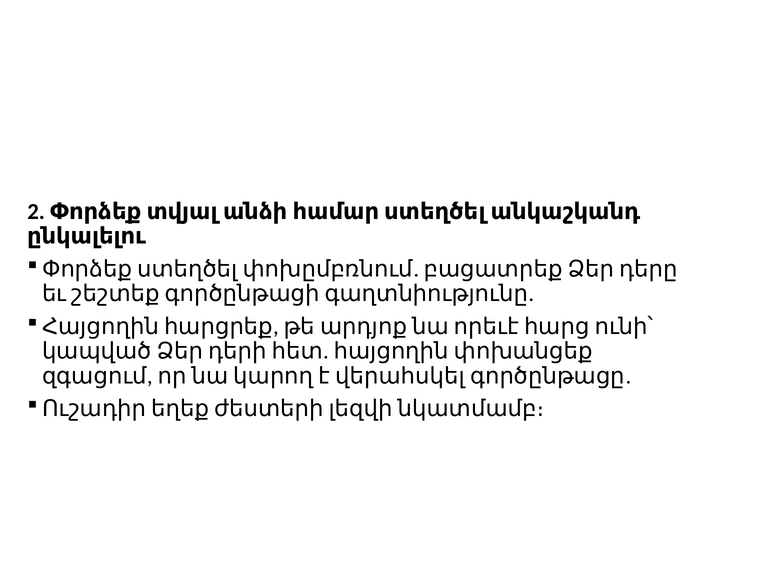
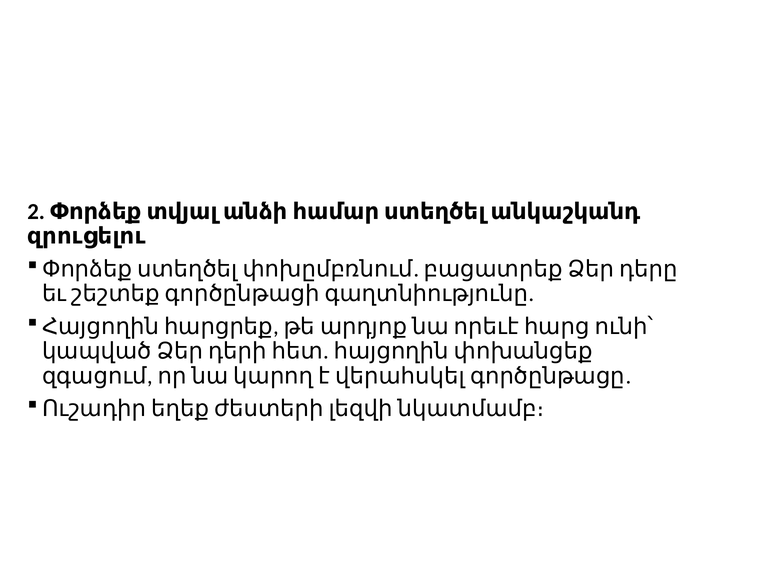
ընկալելու: ընկալելու -> զրուցելու (87, 236)
